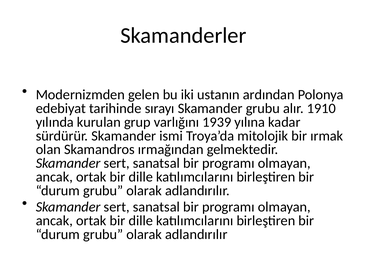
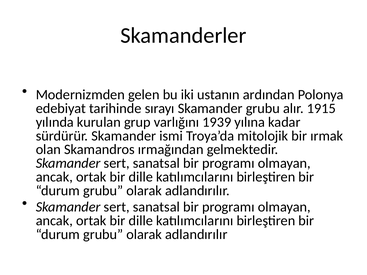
1910: 1910 -> 1915 (321, 109)
